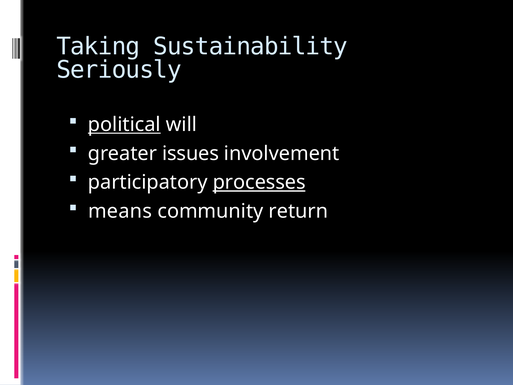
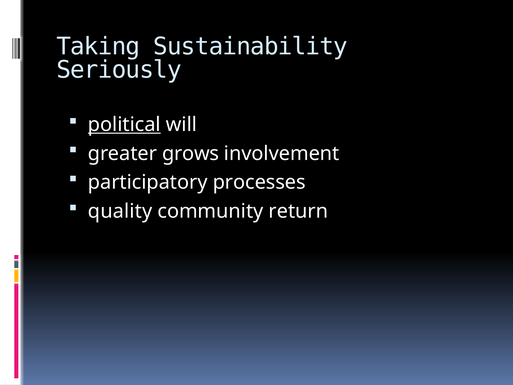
issues: issues -> grows (191, 153)
processes underline: present -> none (259, 182)
means: means -> quality (120, 211)
